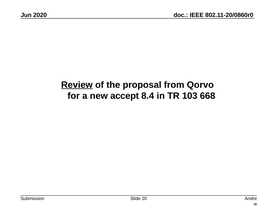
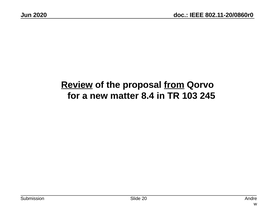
from underline: none -> present (174, 85)
accept: accept -> matter (124, 96)
668: 668 -> 245 (208, 96)
